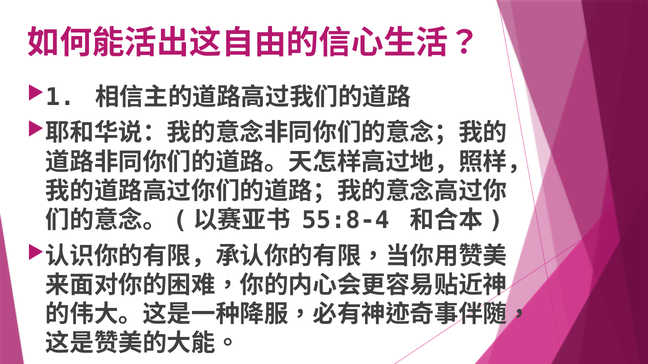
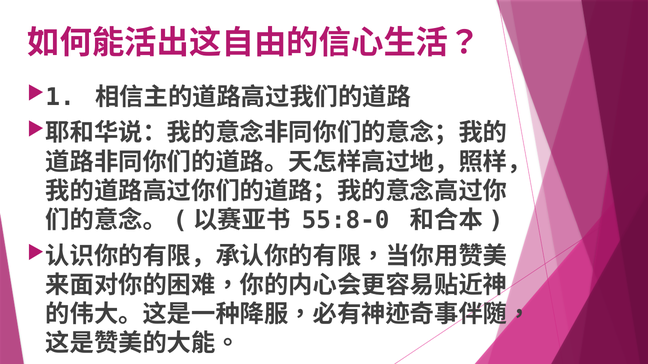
55:8-4: 55:8-4 -> 55:8-0 (346, 221)
